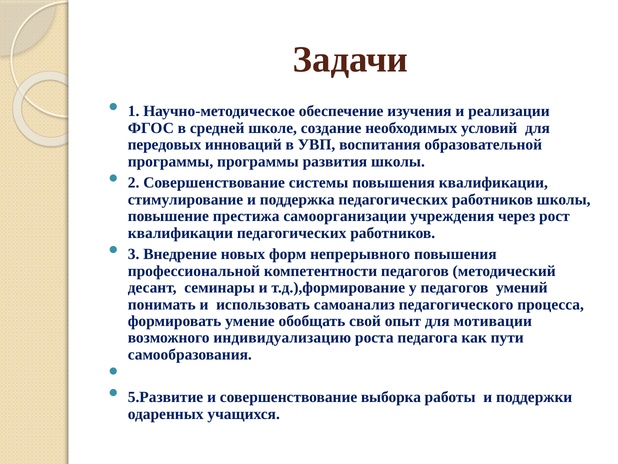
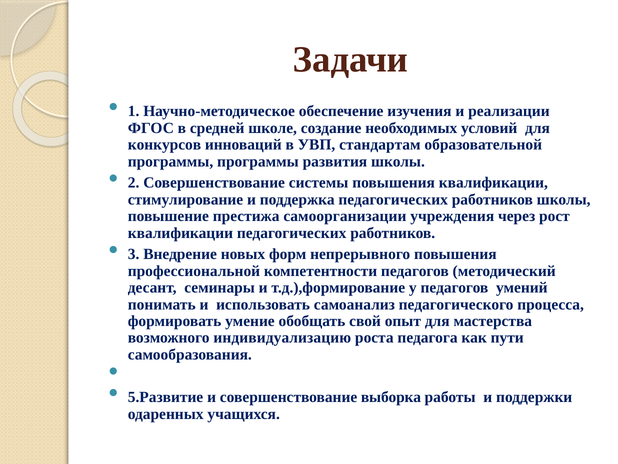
передовых: передовых -> конкурсов (164, 145)
воспитания: воспитания -> стандартам (380, 145)
мотивации: мотивации -> мастерства (493, 321)
